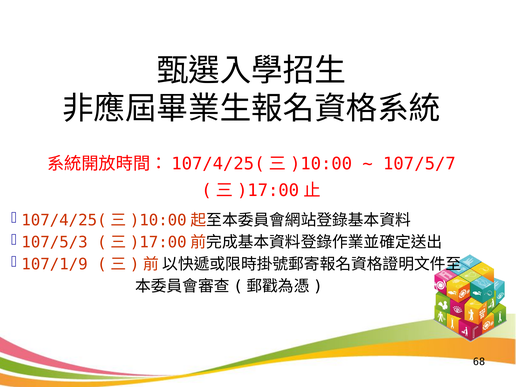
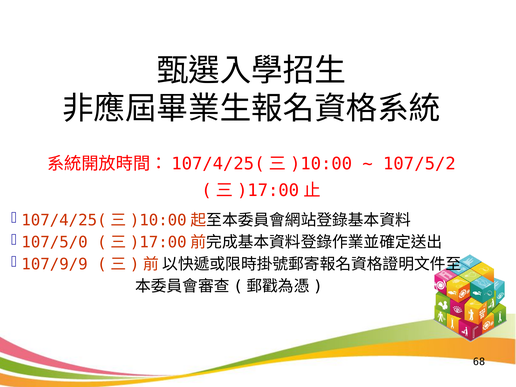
107/5/7: 107/5/7 -> 107/5/2 (420, 164)
107/5/3: 107/5/3 -> 107/5/0 (55, 242)
107/1/9: 107/1/9 -> 107/9/9 (55, 264)
